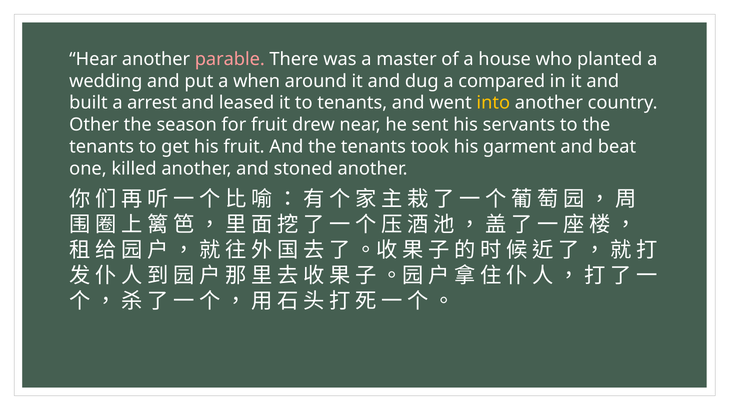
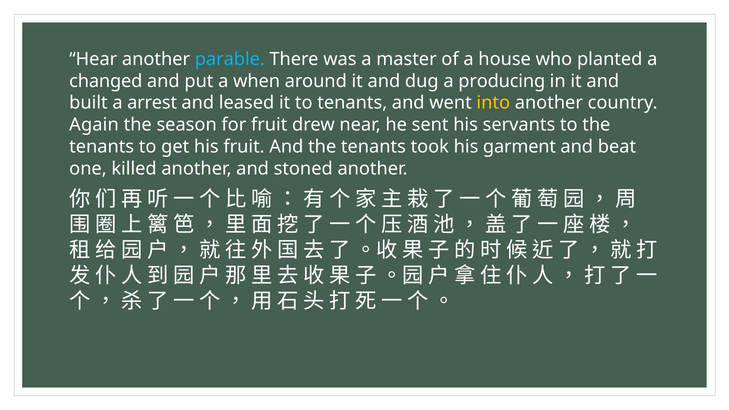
parable colour: pink -> light blue (230, 59)
wedding: wedding -> changed (106, 81)
compared: compared -> producing (502, 81)
Other: Other -> Again (94, 125)
